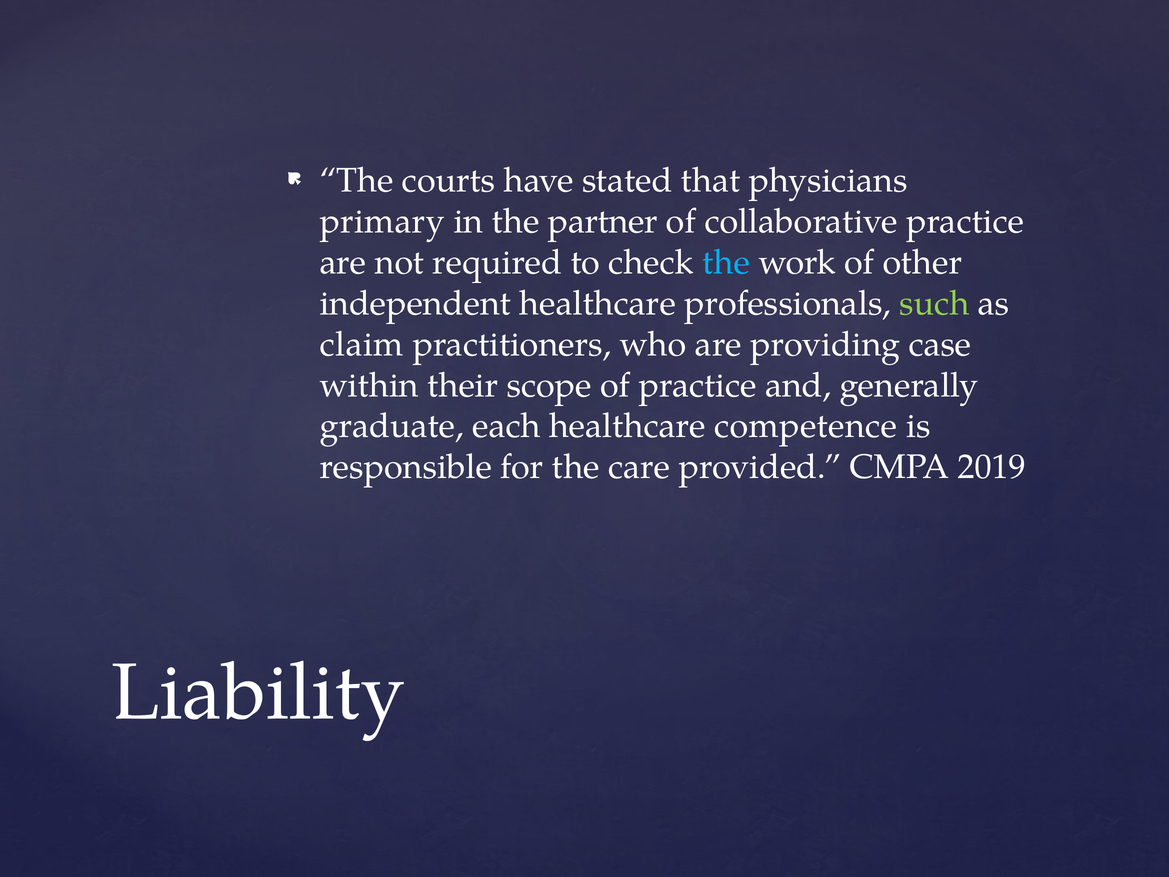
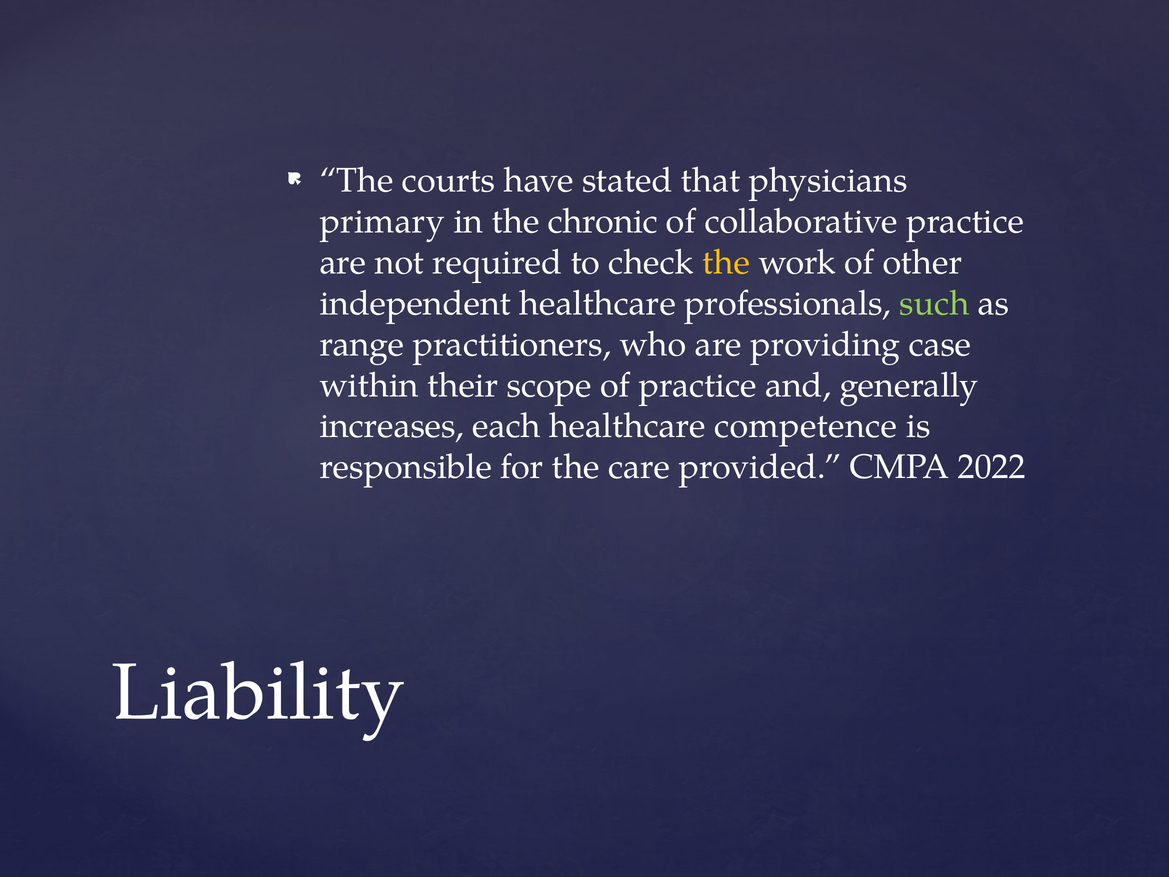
partner: partner -> chronic (603, 222)
the colour: light blue -> yellow (726, 262)
claim: claim -> range (362, 344)
graduate: graduate -> increases (392, 426)
2019: 2019 -> 2022 (992, 467)
